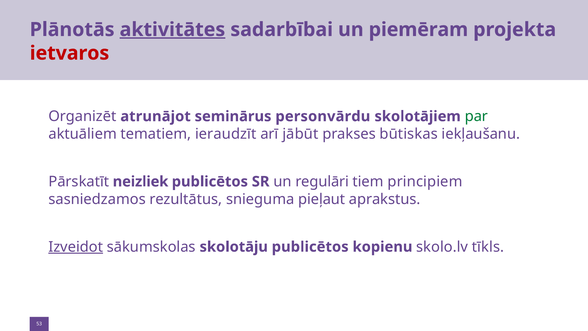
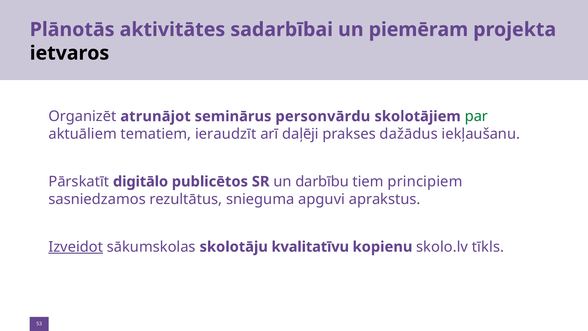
aktivitātes underline: present -> none (172, 30)
ietvaros colour: red -> black (69, 53)
jābūt: jābūt -> daļēji (301, 134)
būtiskas: būtiskas -> dažādus (409, 134)
neizliek: neizliek -> digitālo (141, 181)
regulāri: regulāri -> darbību (322, 181)
pieļaut: pieļaut -> apguvi (322, 199)
skolotāju publicētos: publicētos -> kvalitatīvu (310, 247)
